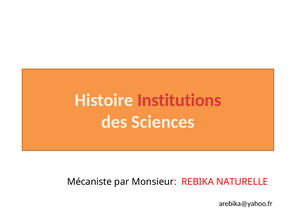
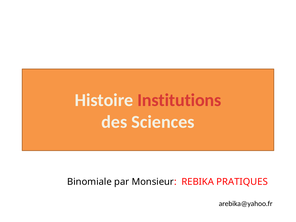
Mécaniste: Mécaniste -> Binomiale (89, 182)
NATURELLE: NATURELLE -> PRATIQUES (242, 182)
